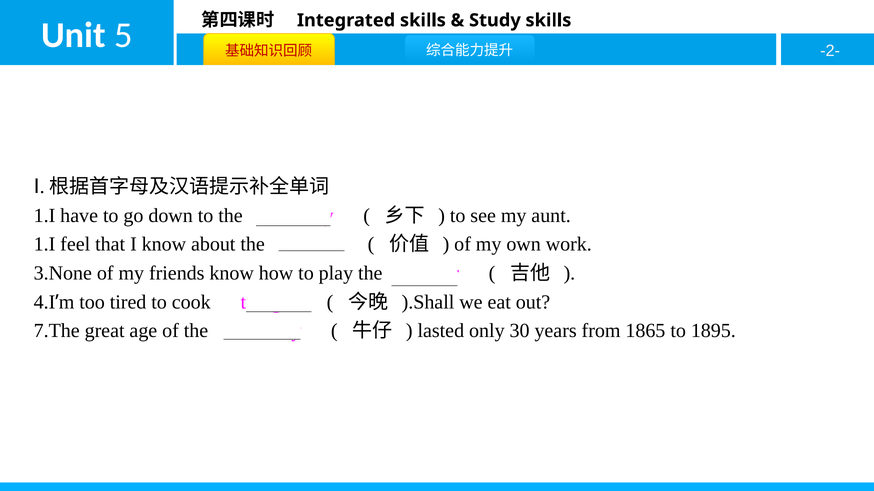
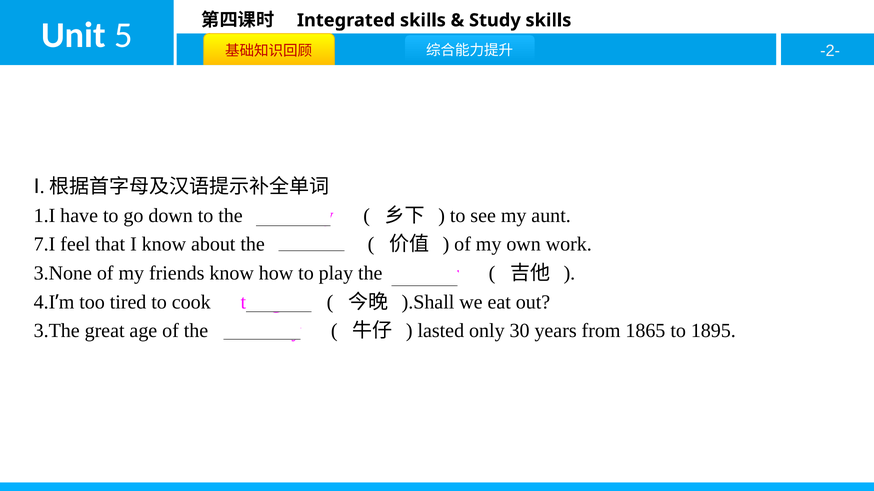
1.I: 1.I -> 7.I (45, 245)
7.The: 7.The -> 3.The (57, 331)
